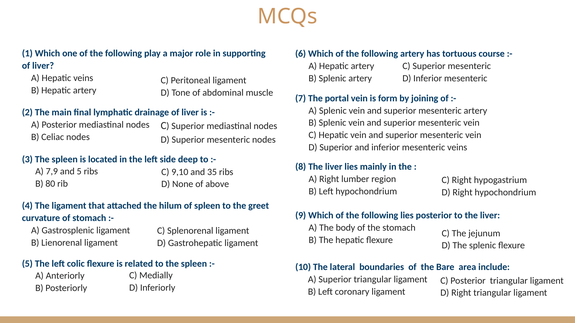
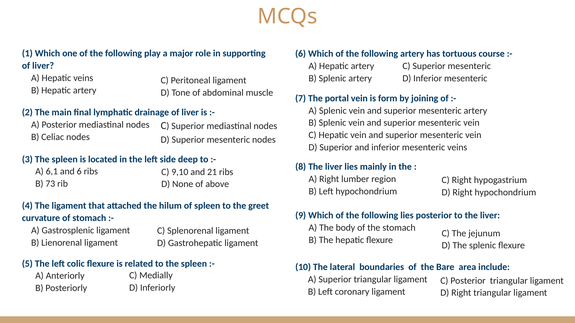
7,9: 7,9 -> 6,1 (52, 172)
and 5: 5 -> 6 (79, 172)
35: 35 -> 21 (212, 172)
80: 80 -> 73 (50, 184)
